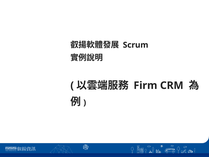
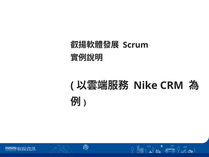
Firm: Firm -> Nike (145, 85)
